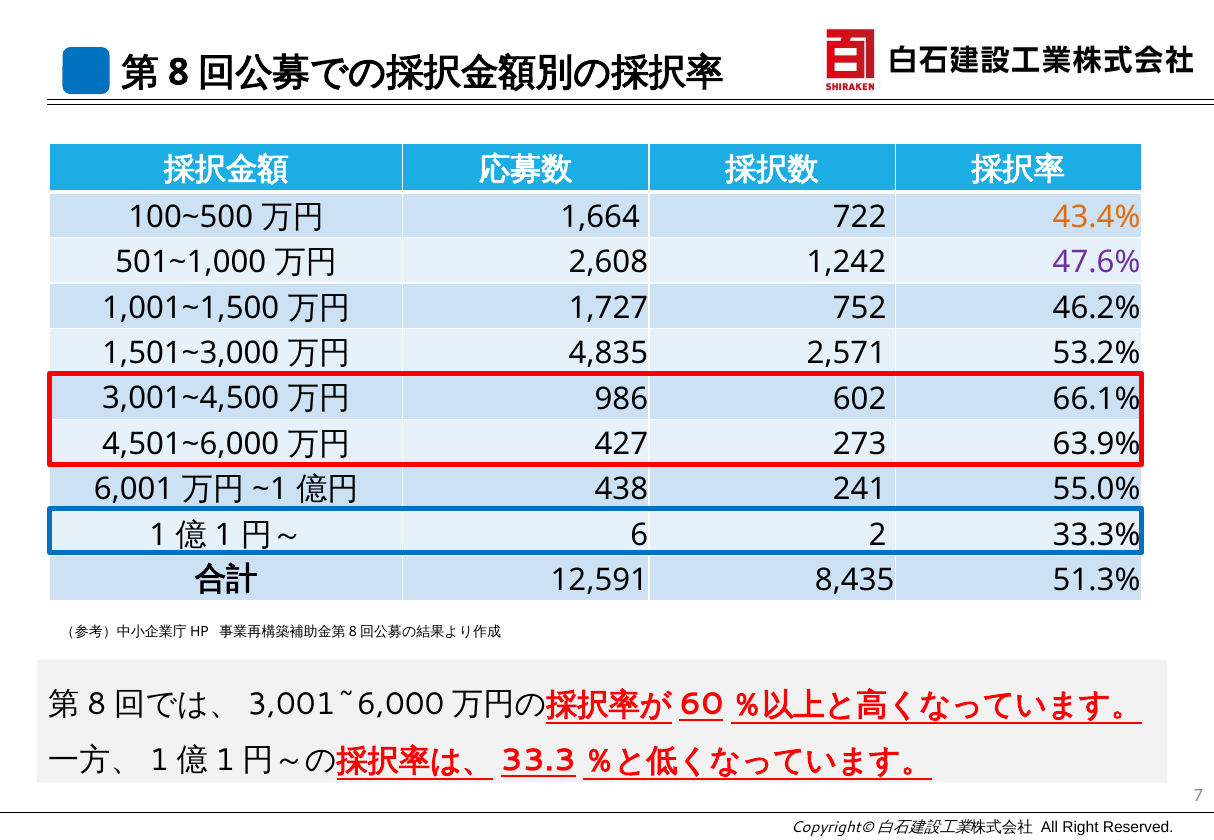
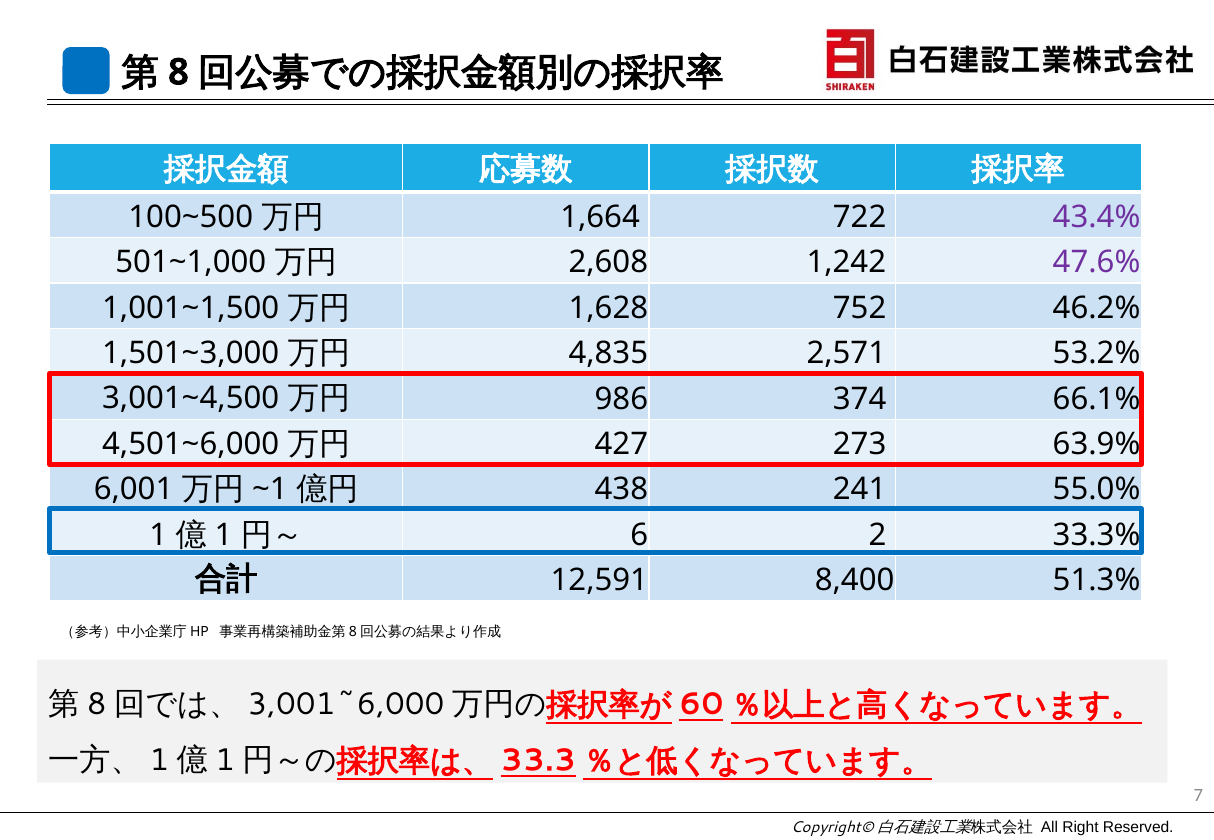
43.4% colour: orange -> purple (1097, 217)
1,727: 1,727 -> 1,628 (608, 308)
602: 602 -> 374 (860, 399)
8,435: 8,435 -> 8,400 (855, 581)
